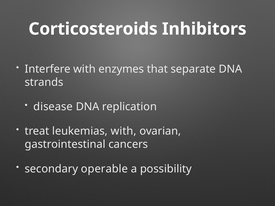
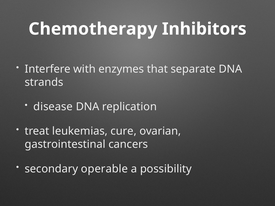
Corticosteroids: Corticosteroids -> Chemotherapy (93, 29)
leukemias with: with -> cure (124, 131)
